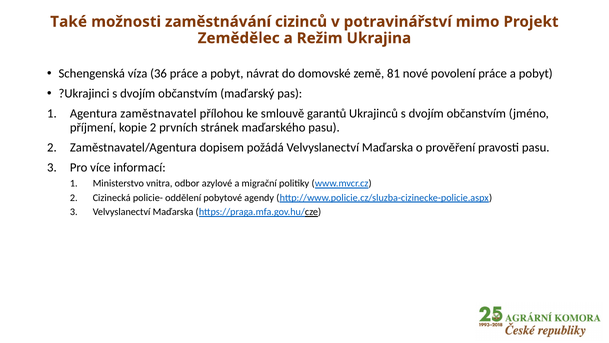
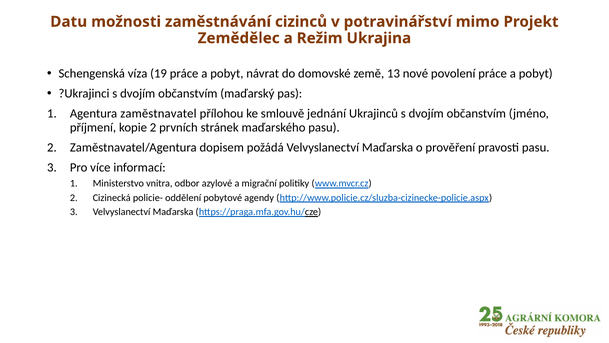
Také: Také -> Datu (69, 22)
36: 36 -> 19 (159, 74)
81: 81 -> 13 (393, 74)
garantů: garantů -> jednání (327, 114)
